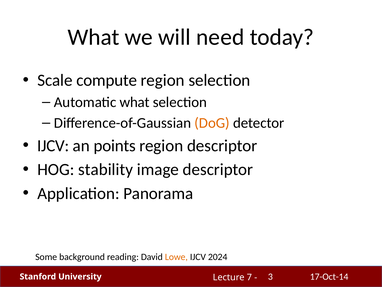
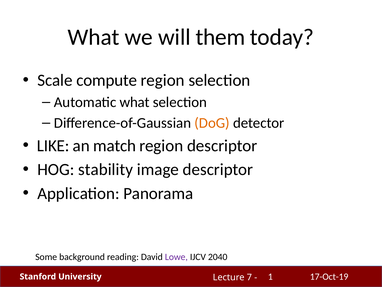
need: need -> them (220, 37)
IJCV: IJCV -> LIKE (53, 145)
points: points -> match (115, 145)
Lowe colour: orange -> purple (176, 256)
2024: 2024 -> 2040 (218, 256)
17-Oct-14: 17-Oct-14 -> 17-Oct-19 (329, 276)
3: 3 -> 1 (270, 276)
